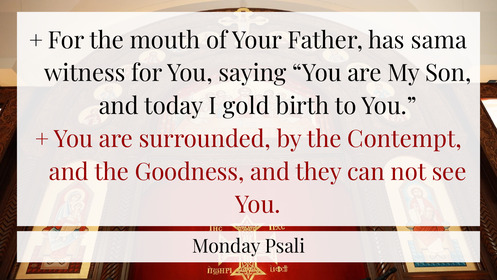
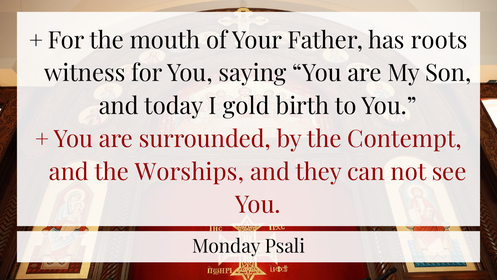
sama: sama -> roots (439, 40)
Goodness: Goodness -> Worships (189, 172)
